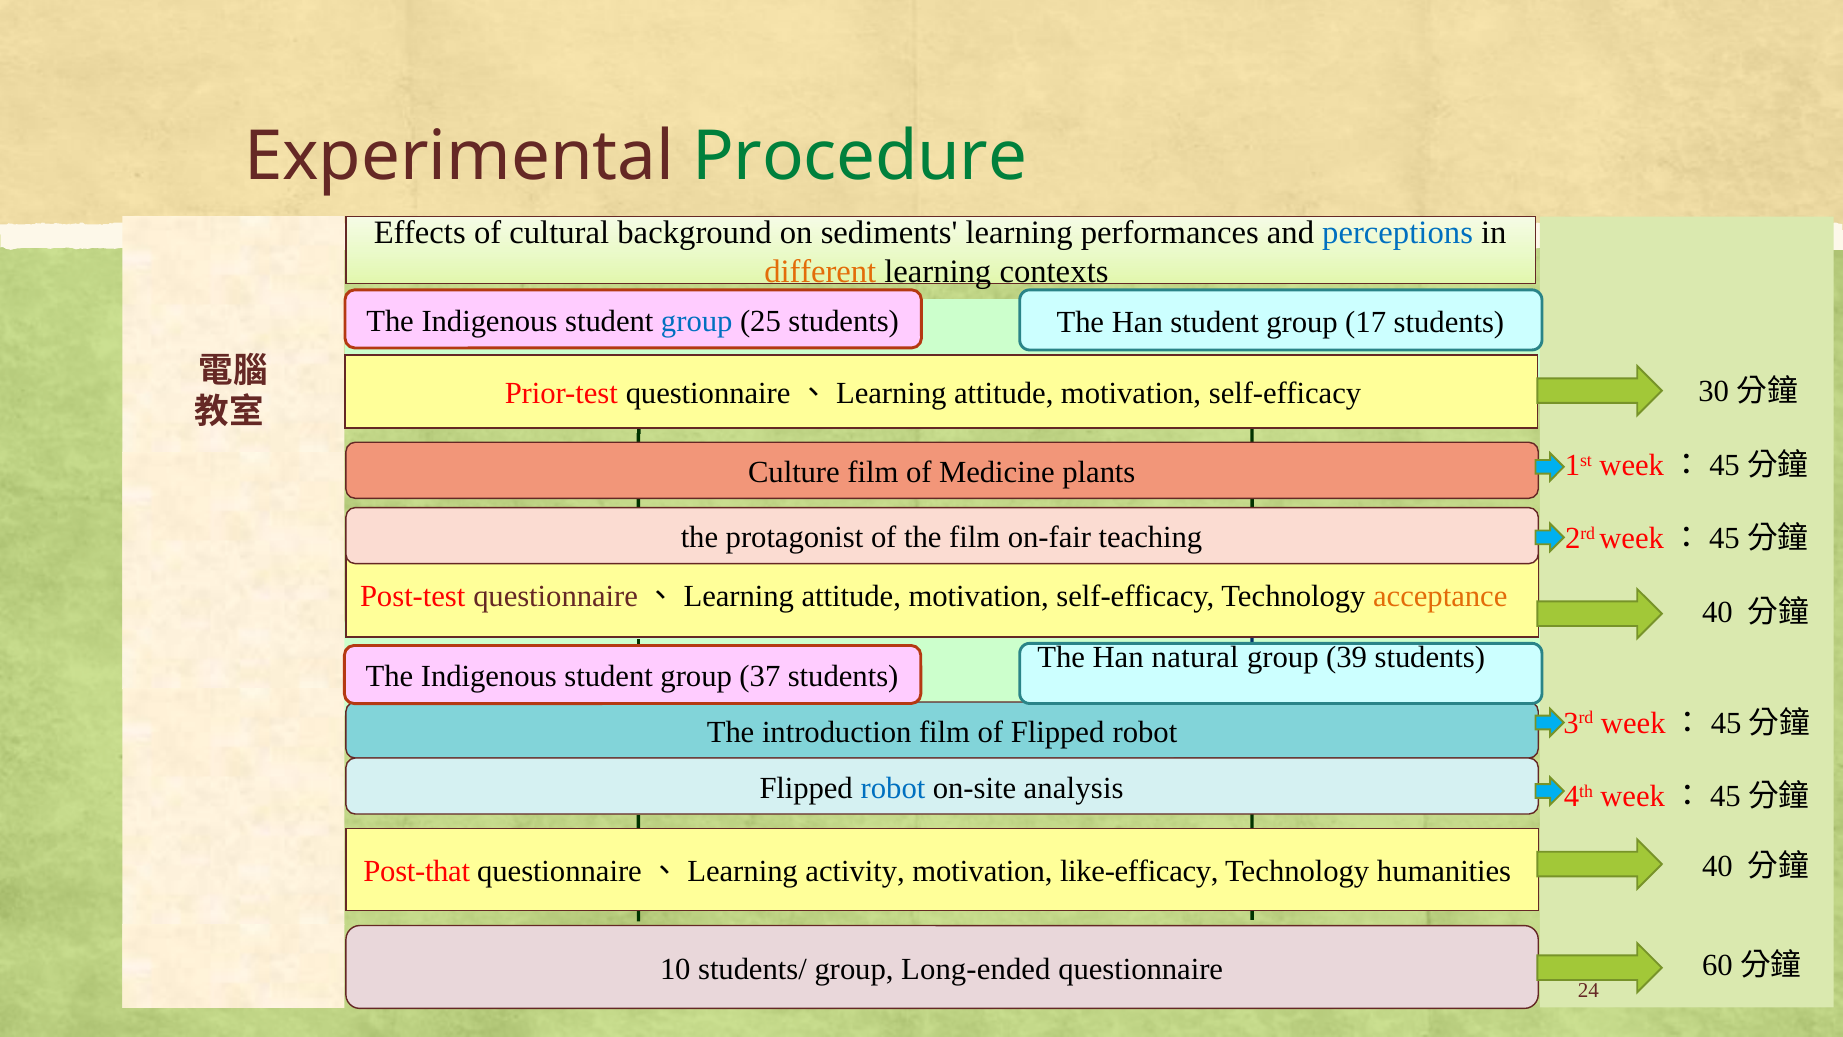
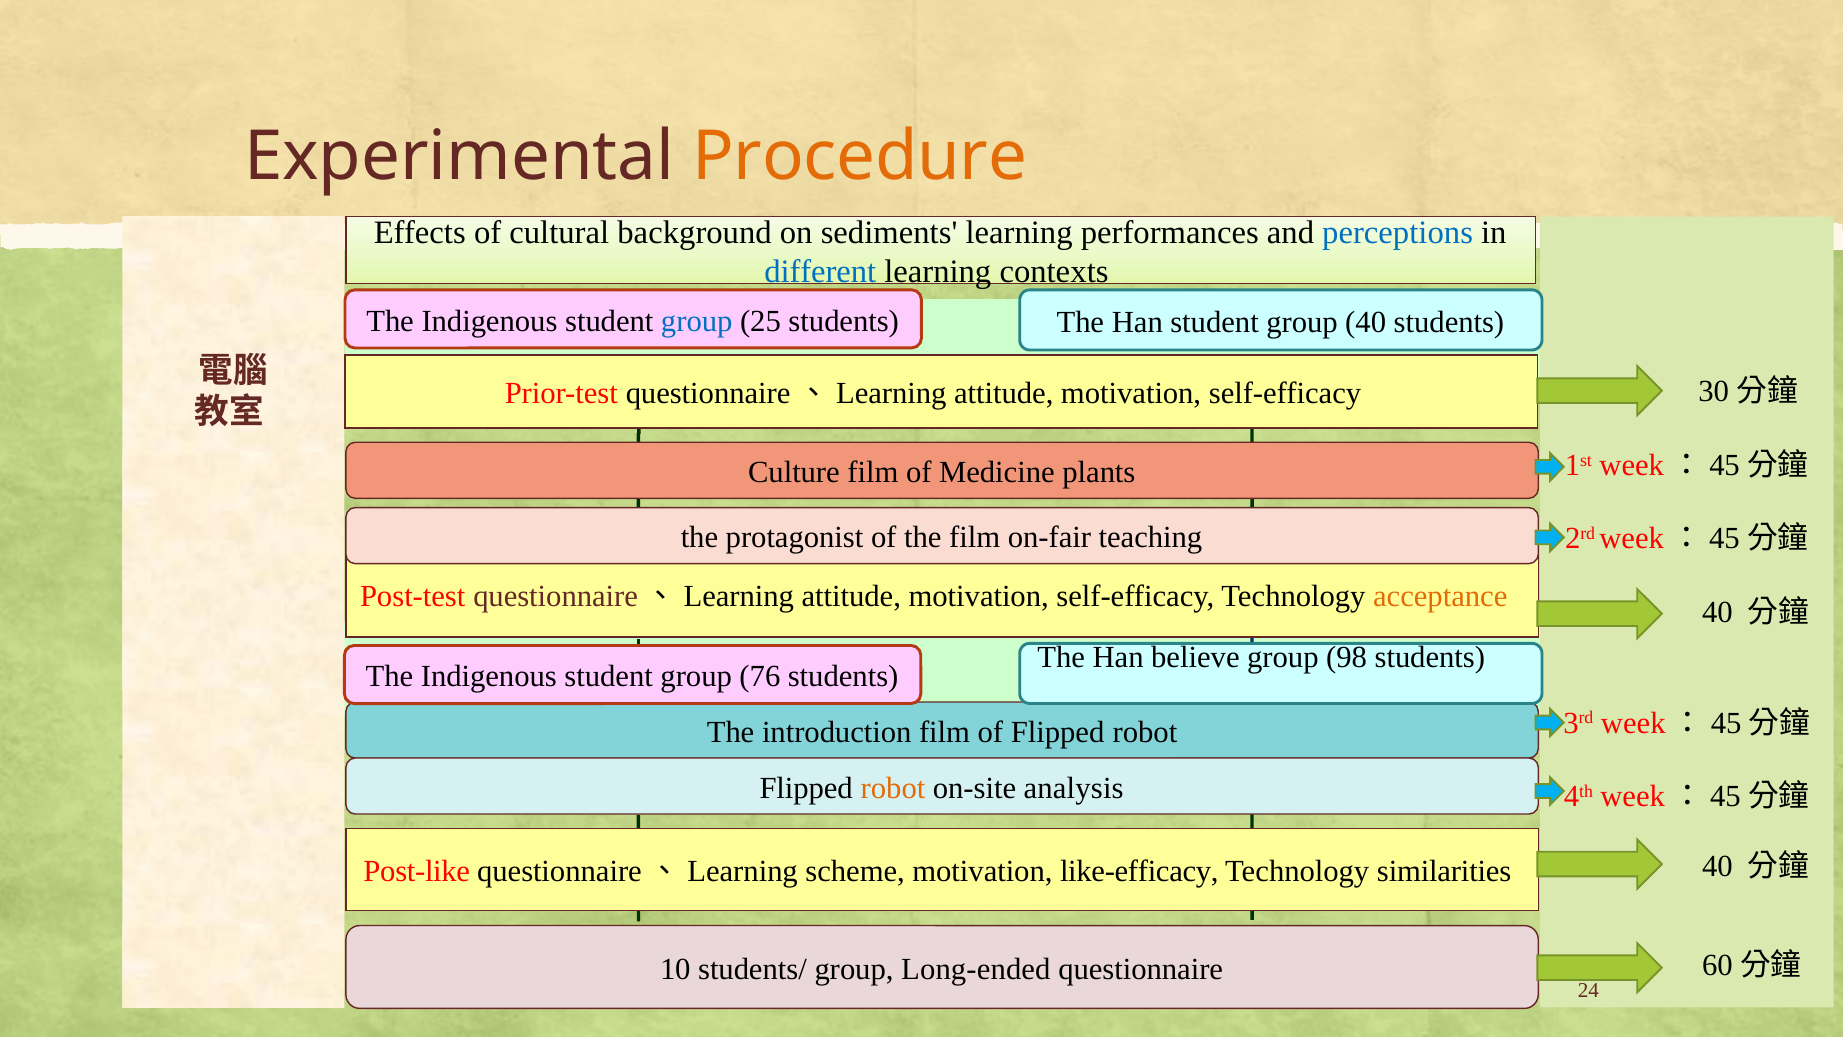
Procedure colour: green -> orange (860, 157)
different colour: orange -> blue (820, 272)
group 17: 17 -> 40 (1366, 322)
natural: natural -> believe (1195, 657)
39: 39 -> 98 (1347, 657)
37: 37 -> 76 (760, 677)
robot colour: blue -> orange (893, 788)
Post-that: Post-that -> Post-like (417, 872)
activity: activity -> scheme (855, 872)
humanities: humanities -> similarities (1444, 872)
